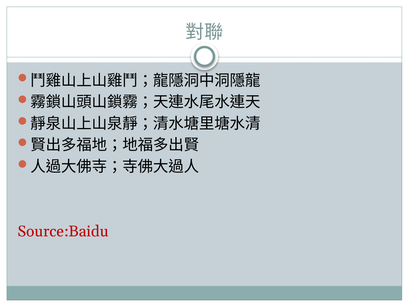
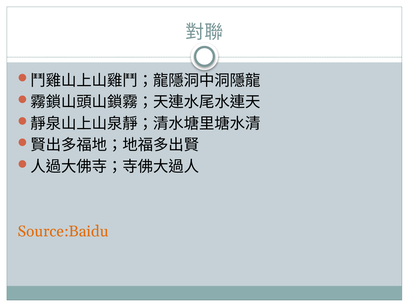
Source:Baidu colour: red -> orange (63, 231)
